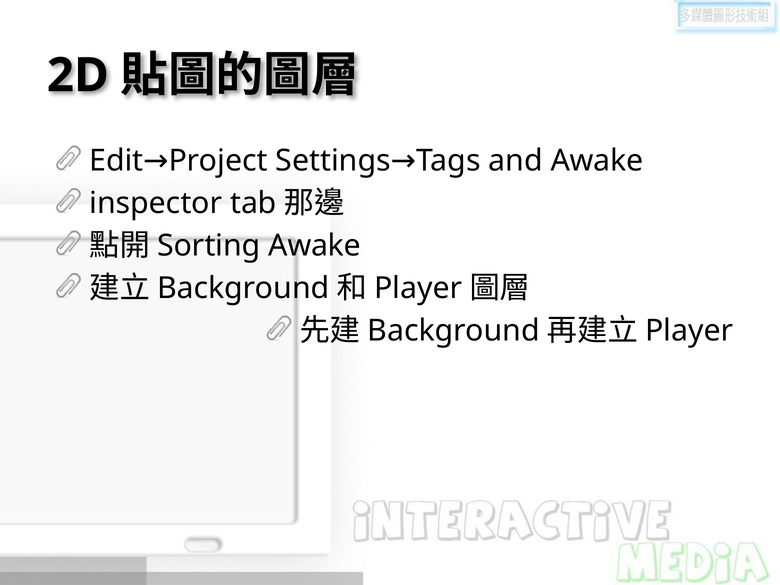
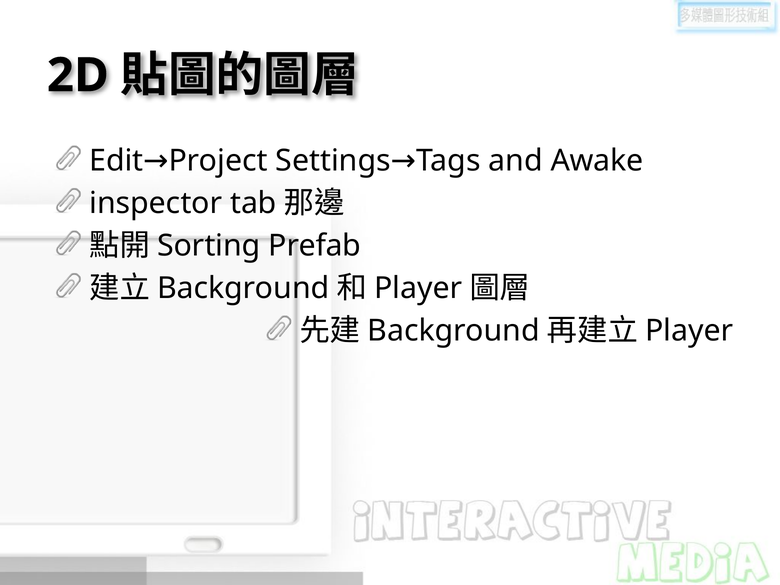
Awake: Awake -> Prefab (315, 246)
